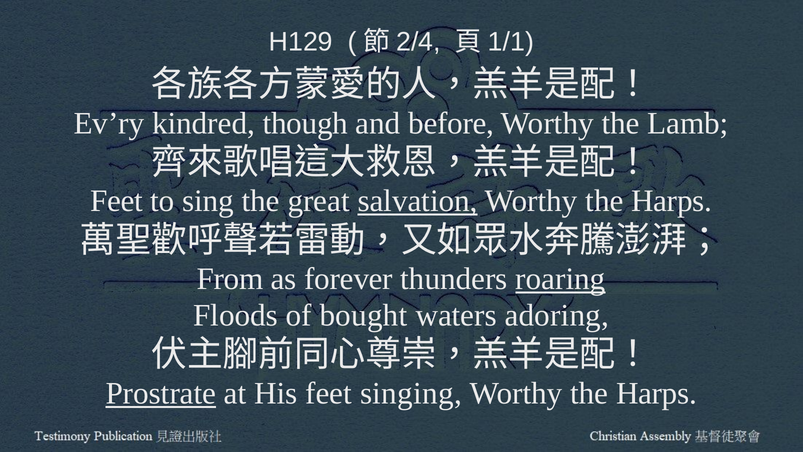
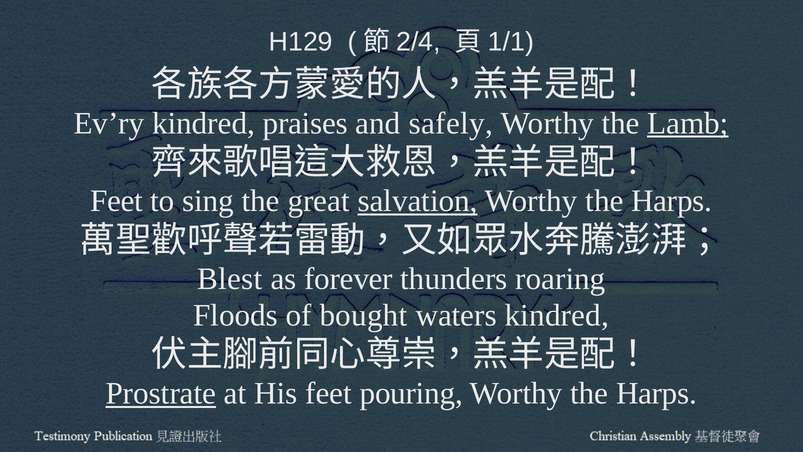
though: though -> praises (305, 123)
before: before -> safely (451, 123)
Lamb underline: none -> present (688, 123)
From: From -> Blest (230, 279)
roaring underline: present -> none (560, 279)
waters adoring: adoring -> kindred (557, 315)
singing: singing -> pouring (411, 393)
